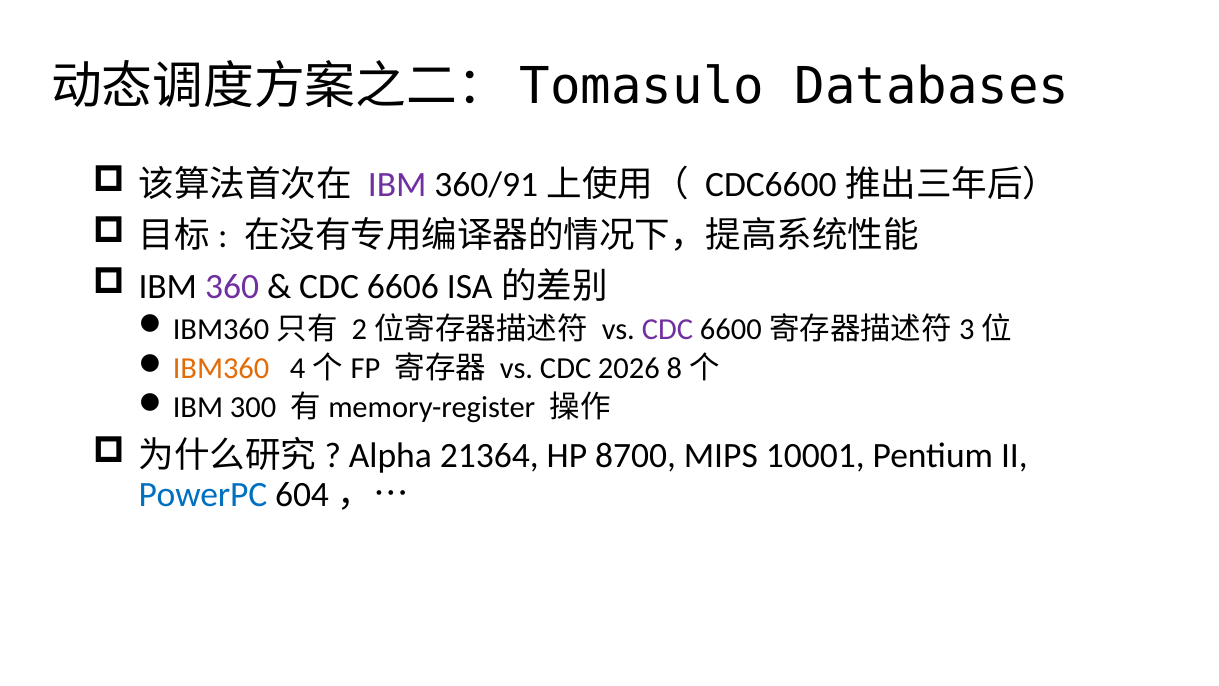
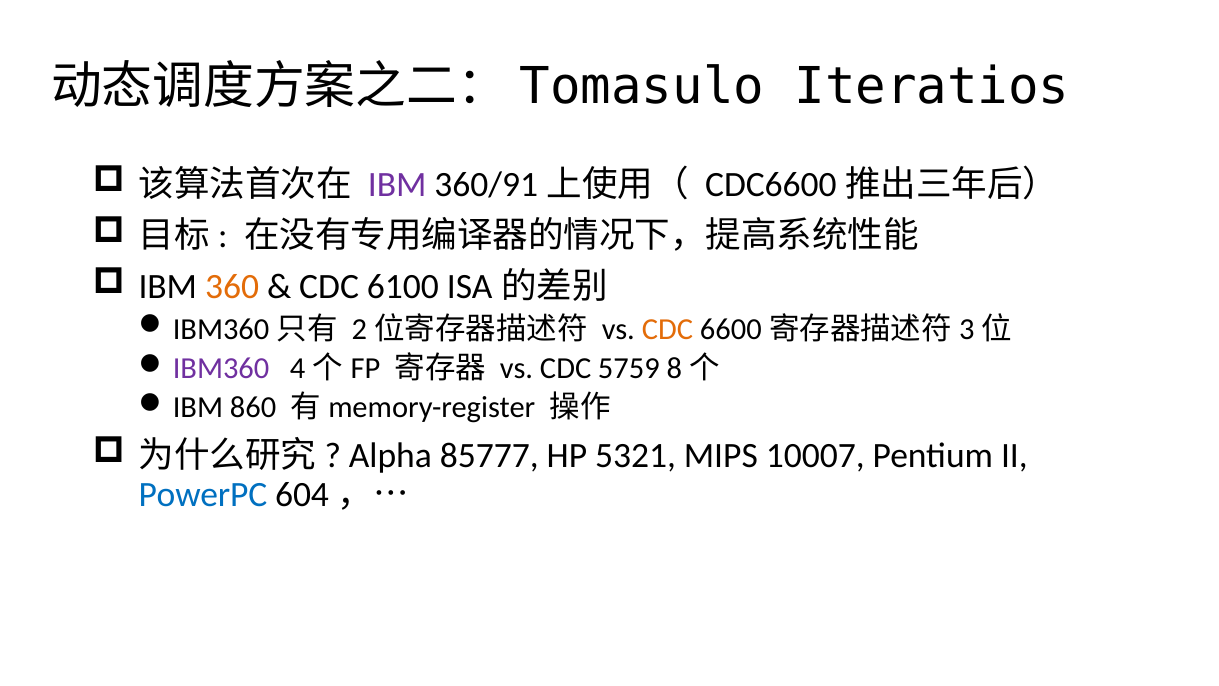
Databases: Databases -> Iteratios (932, 87)
360 colour: purple -> orange (232, 287)
6606: 6606 -> 6100 (403, 287)
CDC colour: purple -> orange (667, 329)
IBM360 colour: orange -> purple (221, 368)
2026: 2026 -> 5759 (629, 368)
300: 300 -> 860 (253, 408)
21364: 21364 -> 85777 (489, 456)
8700: 8700 -> 5321 (636, 456)
10001: 10001 -> 10007 (815, 456)
